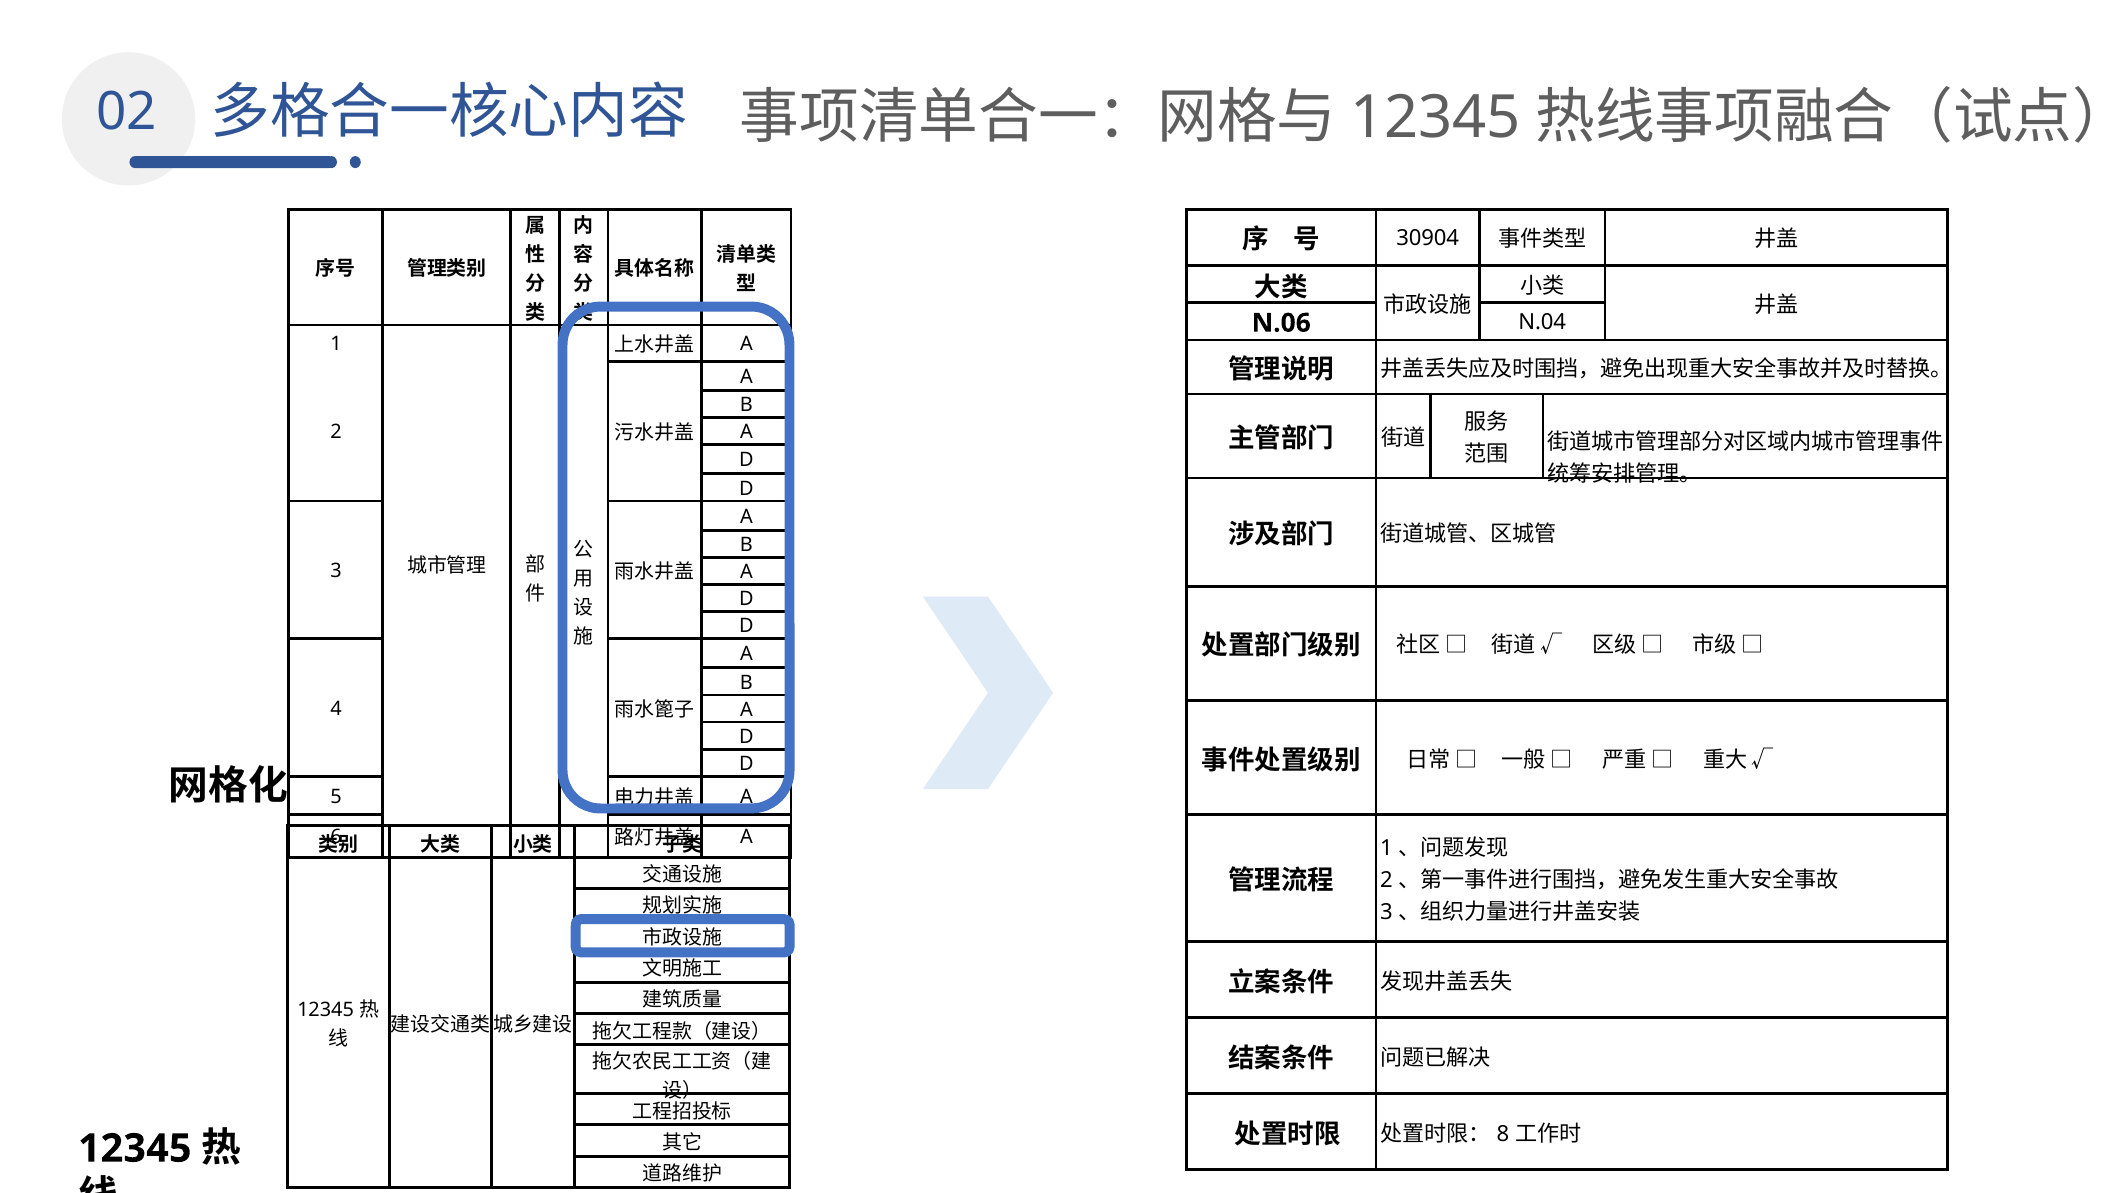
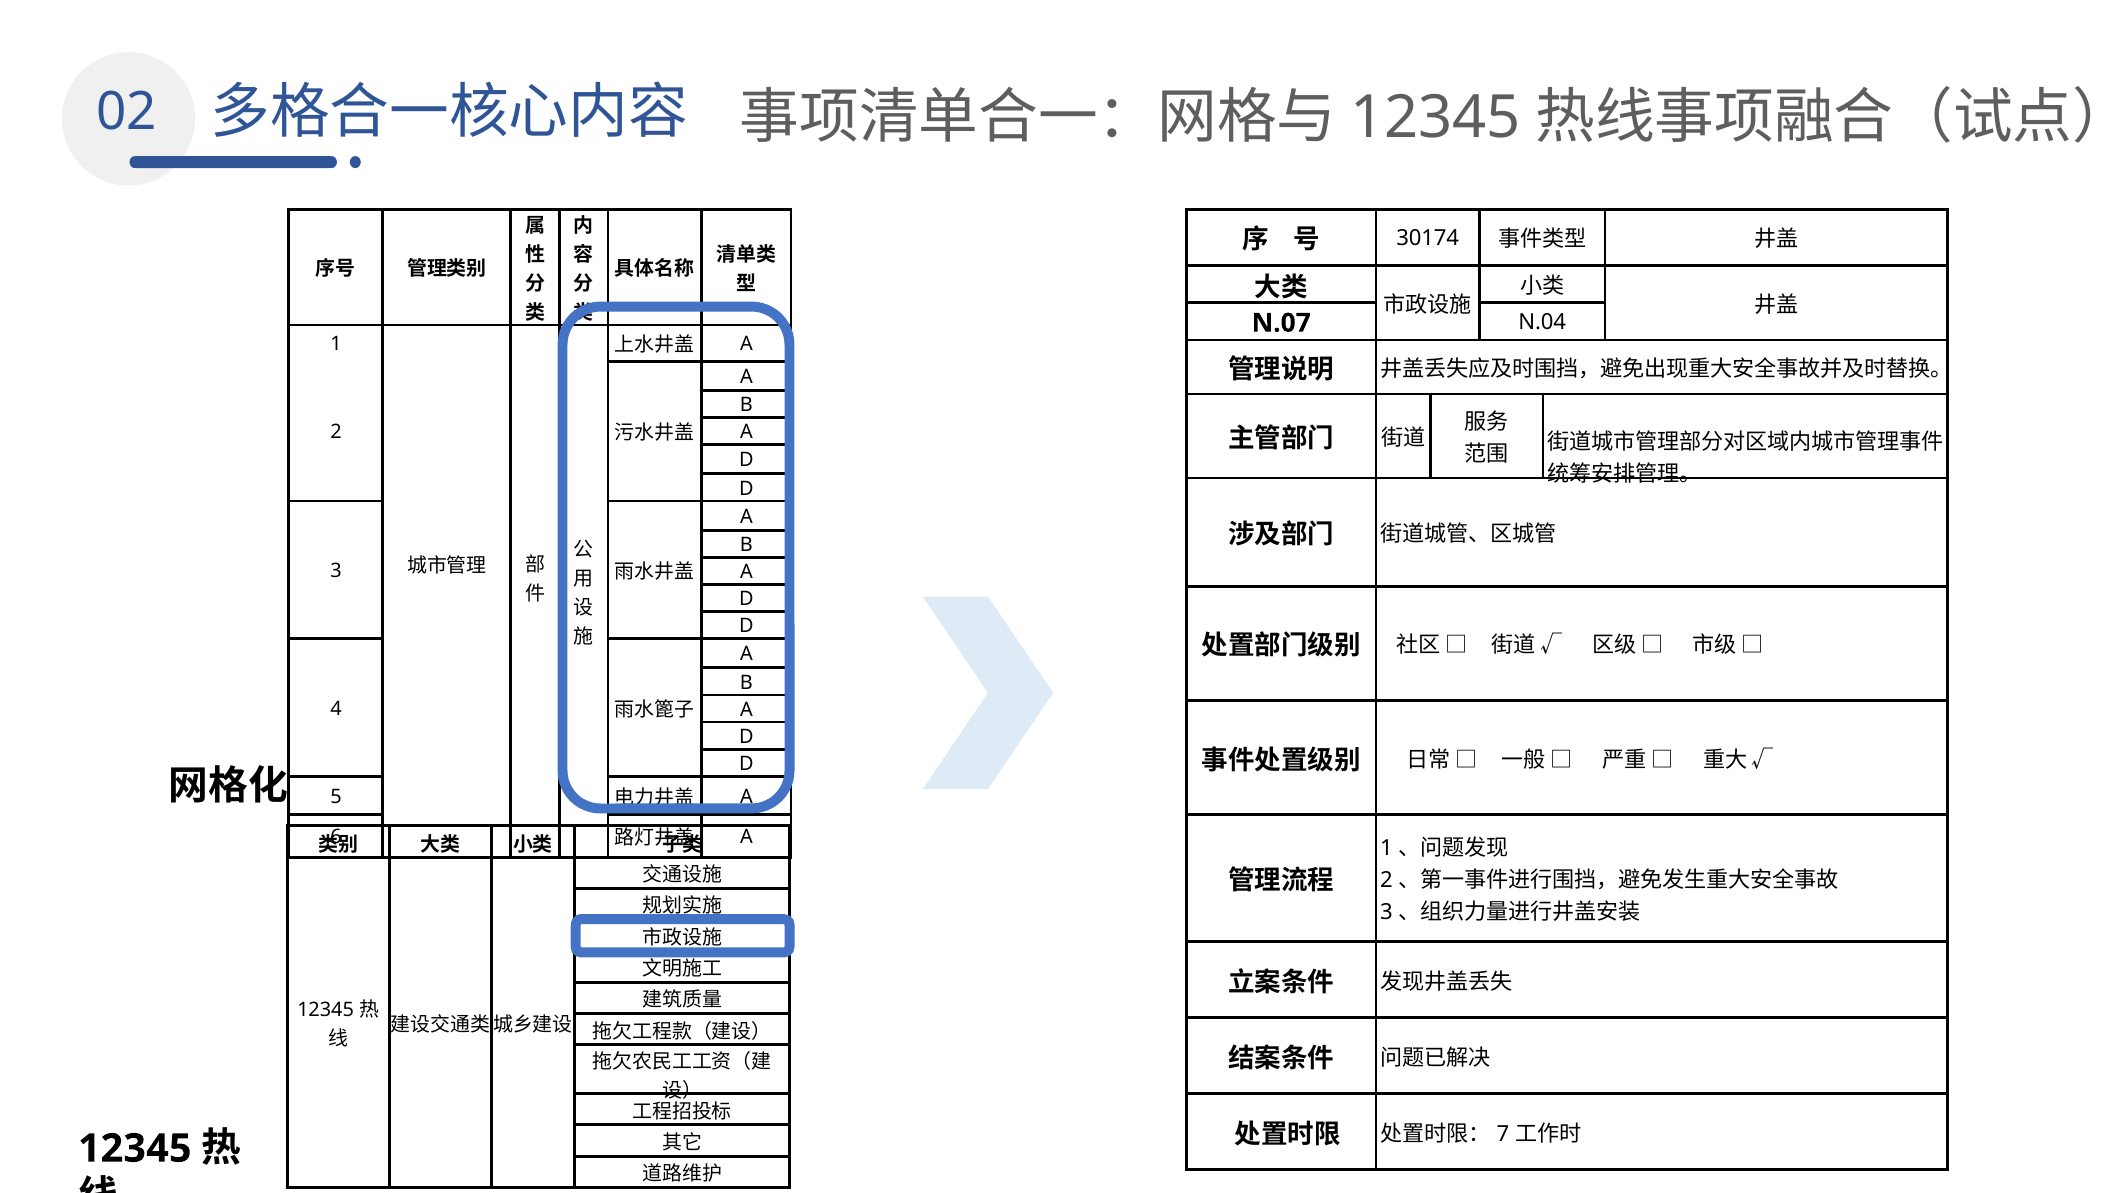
30904: 30904 -> 30174 (1428, 239)
N.06: N.06 -> N.07 (1281, 323)
8: 8 -> 7 (1503, 1134)
